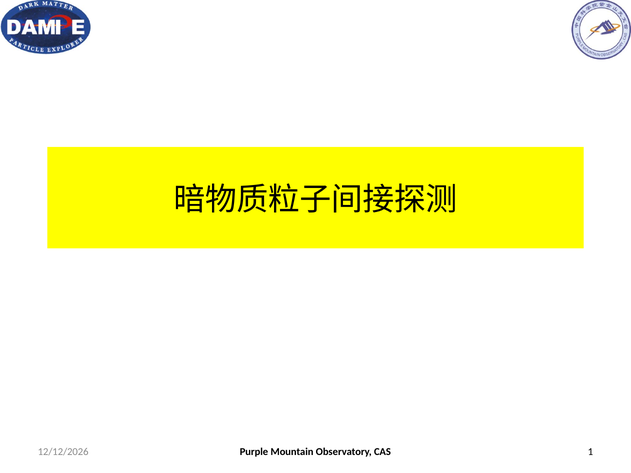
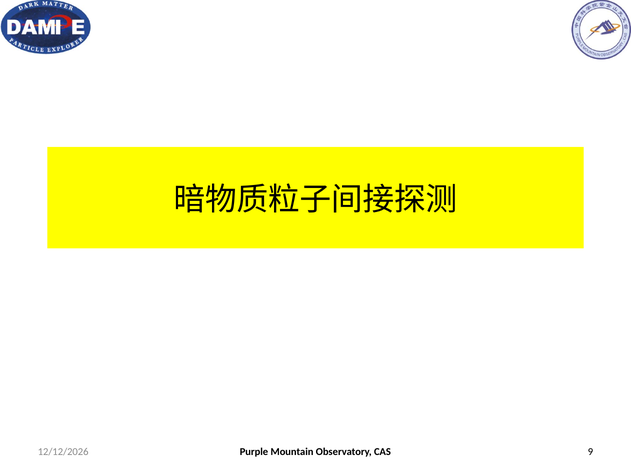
1: 1 -> 9 (591, 452)
